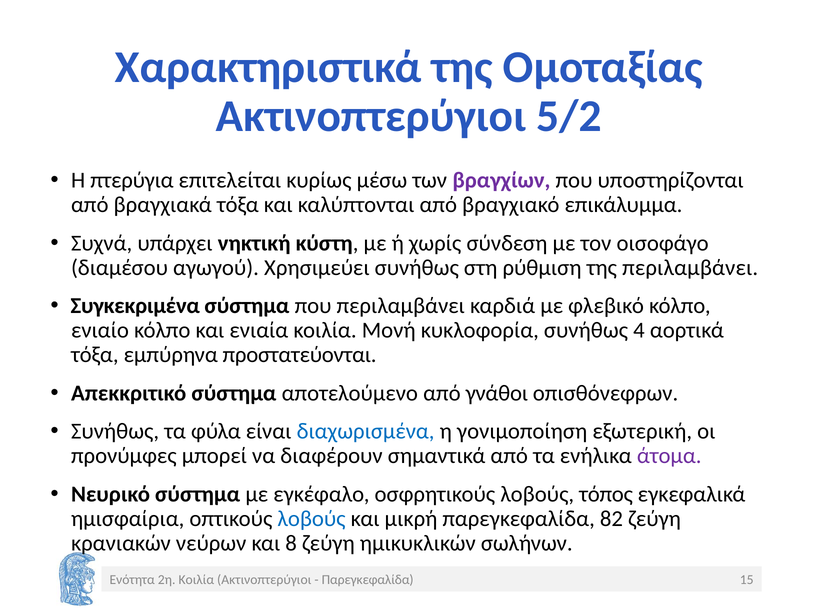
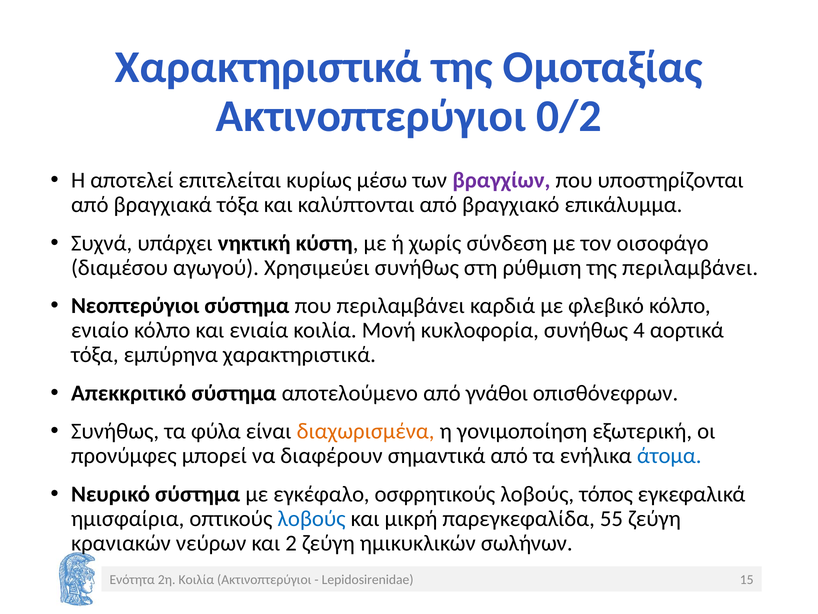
5/2: 5/2 -> 0/2 (569, 116)
πτερύγια: πτερύγια -> αποτελεί (132, 180)
Συγκεκριμένα: Συγκεκριμένα -> Νεοπτερύγιοι (135, 306)
εμπύρηνα προστατεύονται: προστατεύονται -> χαρακτηριστικά (299, 355)
διαχωρισμένα colour: blue -> orange (366, 431)
άτομα colour: purple -> blue (669, 456)
82: 82 -> 55 (611, 518)
8: 8 -> 2 (291, 543)
Παρεγκεφαλίδα: Παρεγκεφαλίδα -> Lepidosirenidae (368, 579)
